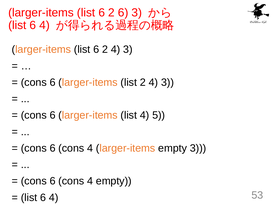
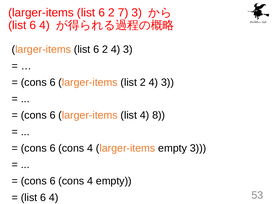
2 6: 6 -> 7 (123, 13)
5: 5 -> 8 (159, 115)
